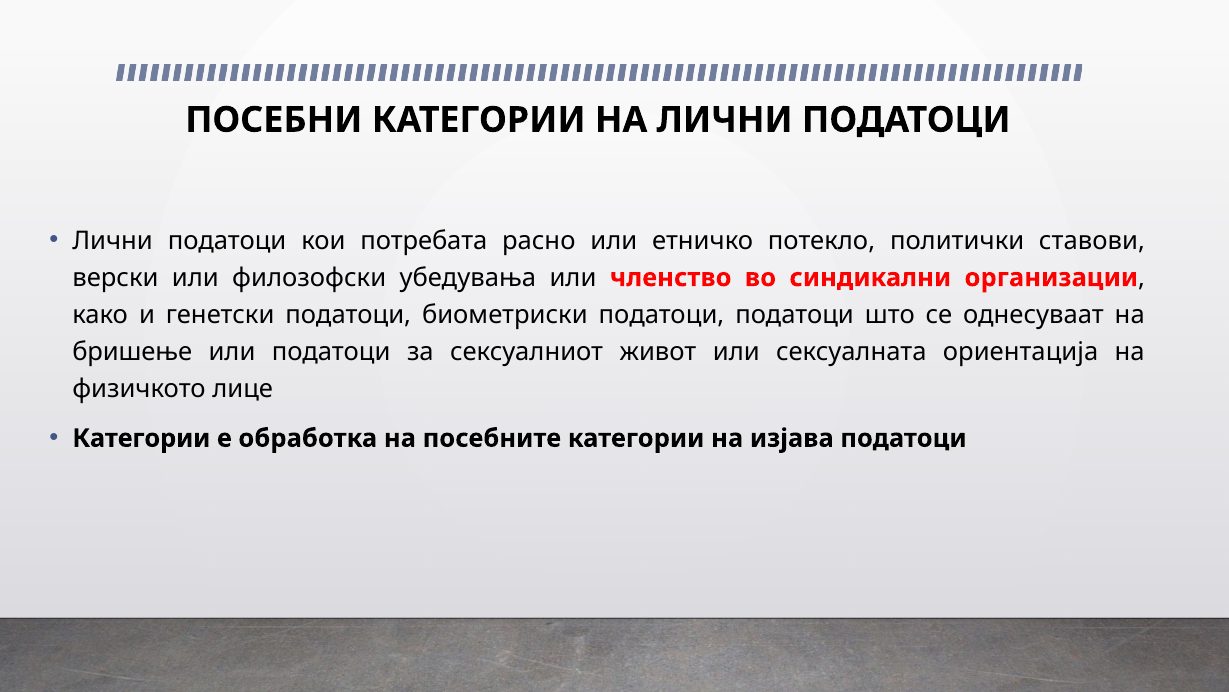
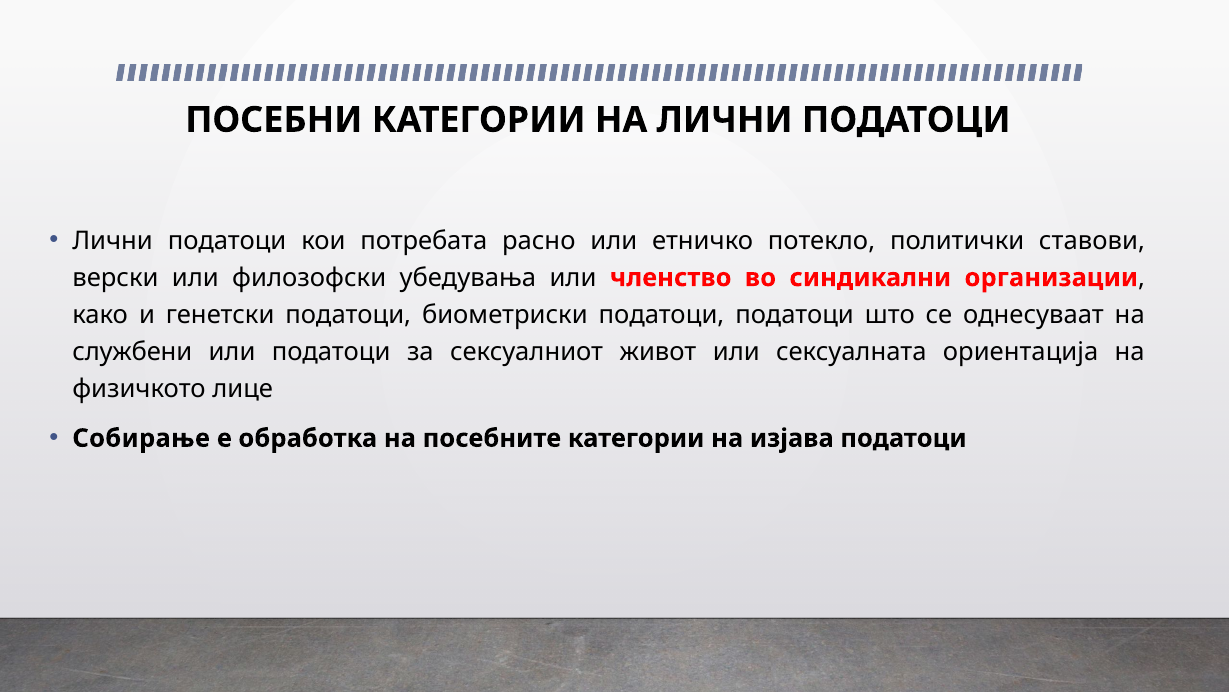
бришење: бришење -> службени (132, 351)
Категории: Категории -> Собирање (141, 438)
